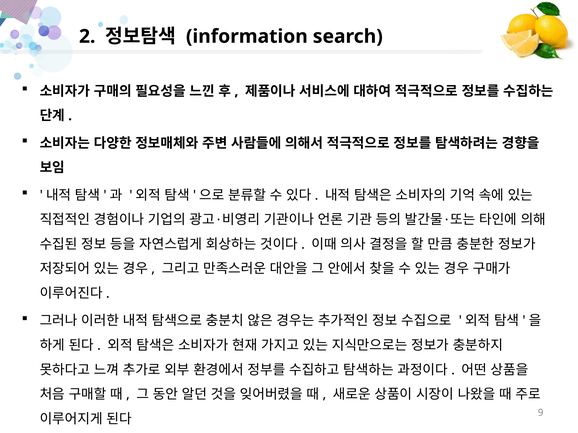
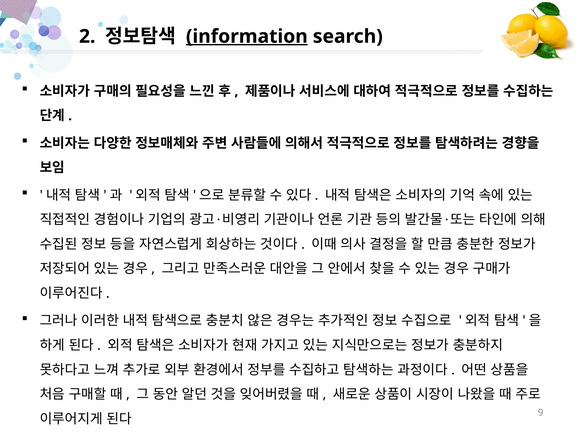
information underline: none -> present (247, 36)
